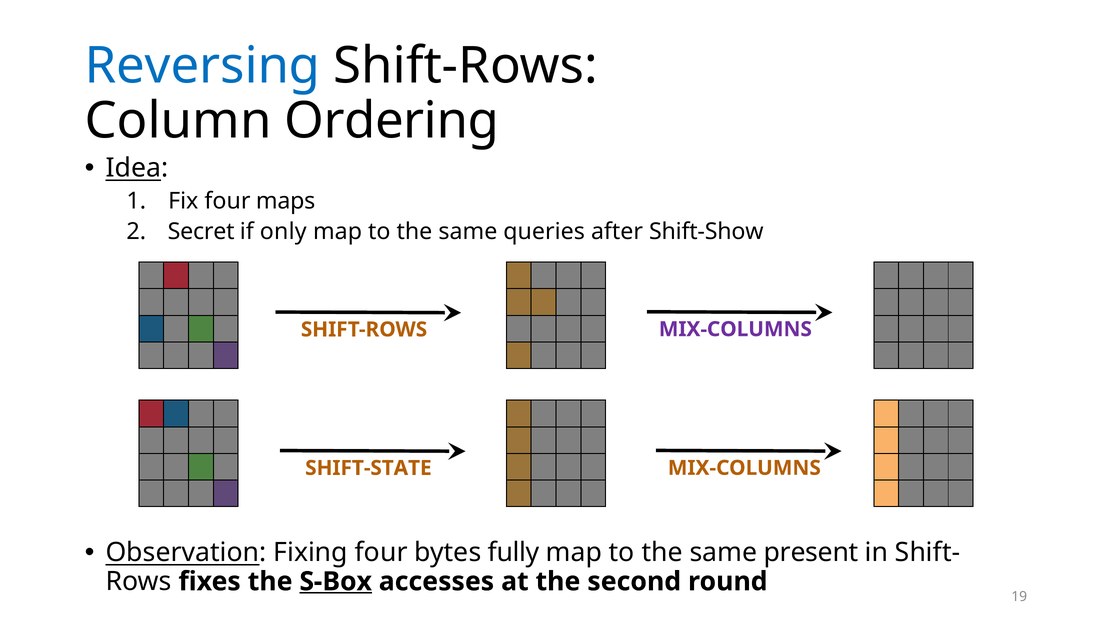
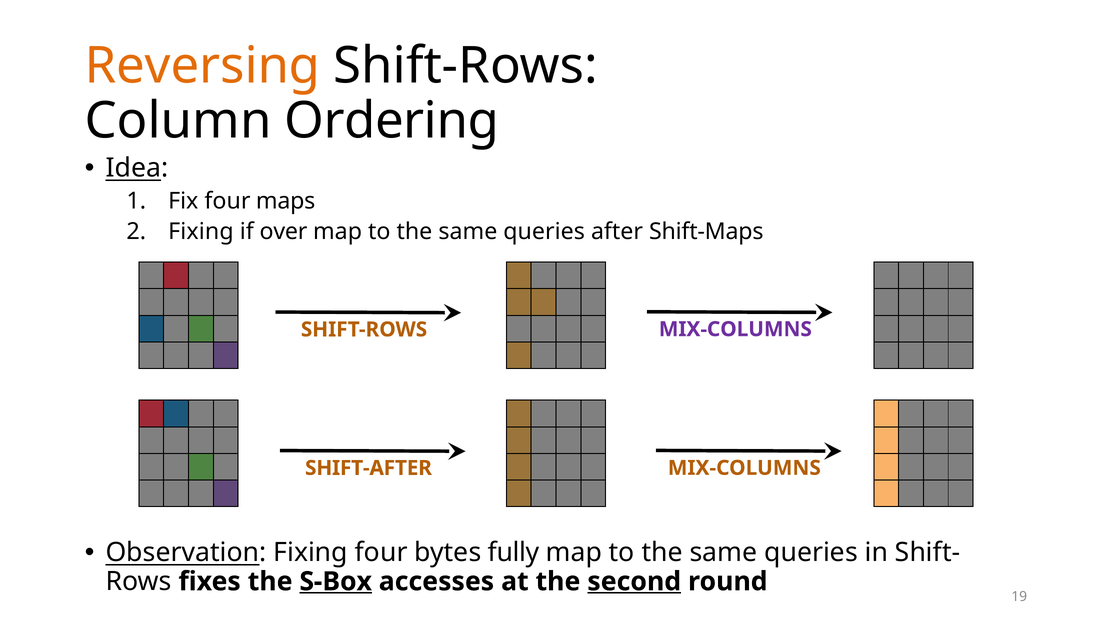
Reversing colour: blue -> orange (203, 66)
Secret: Secret -> Fixing (201, 232)
only: only -> over (283, 232)
Shift-Show: Shift-Show -> Shift-Maps (706, 232)
SHIFT-STATE: SHIFT-STATE -> SHIFT-AFTER (368, 468)
present: present -> queries (811, 552)
second underline: none -> present (634, 581)
